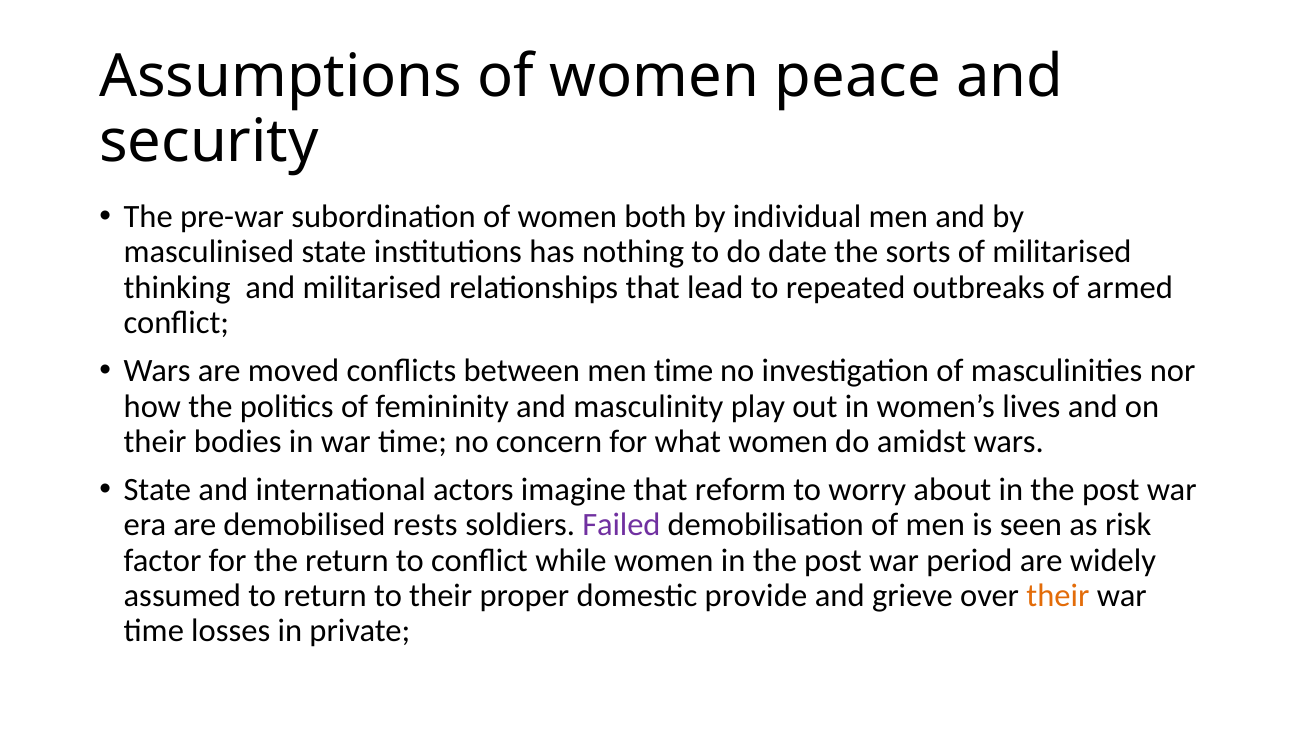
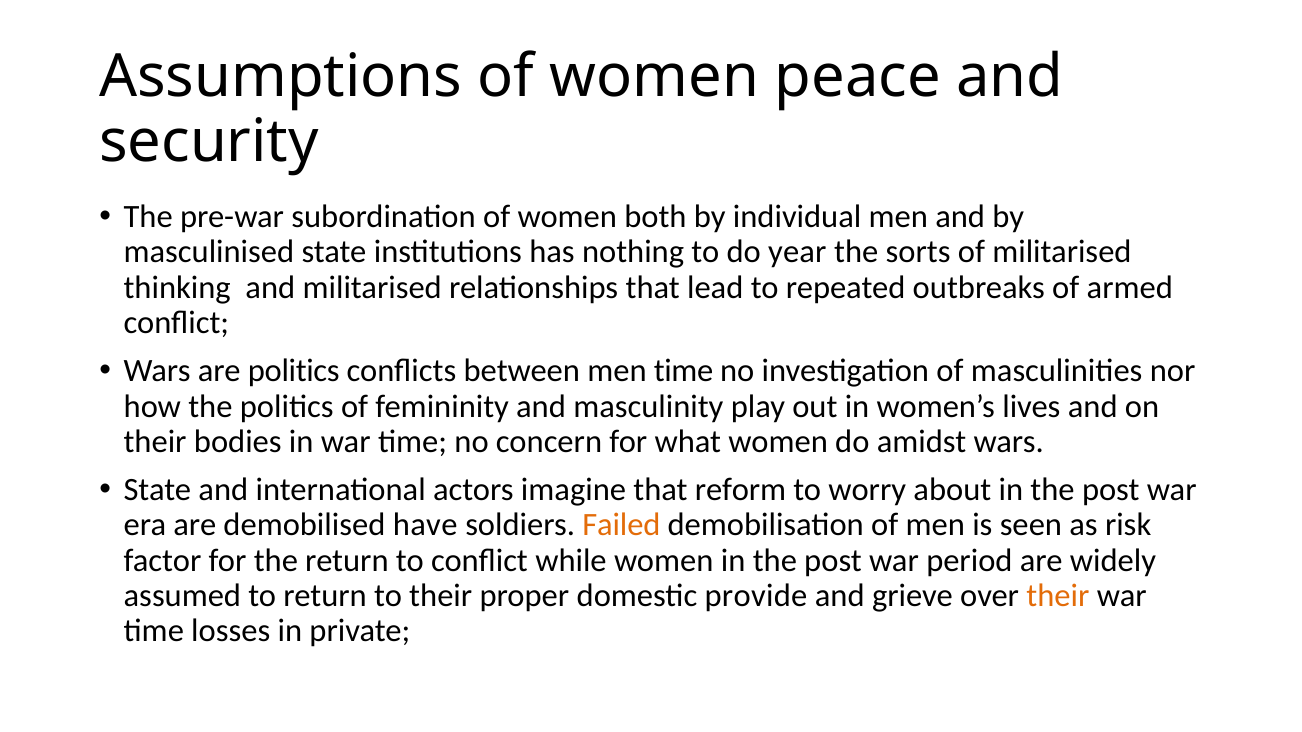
date: date -> year (797, 252)
are moved: moved -> politics (294, 371)
rests: rests -> have (425, 525)
Failed colour: purple -> orange (621, 525)
